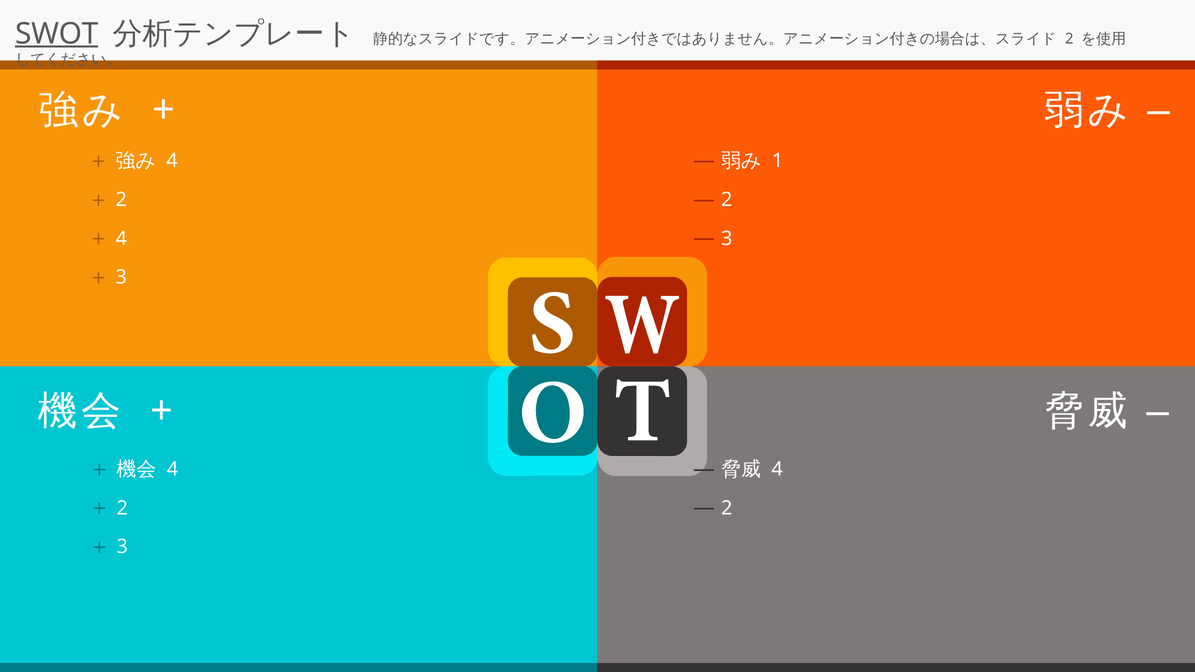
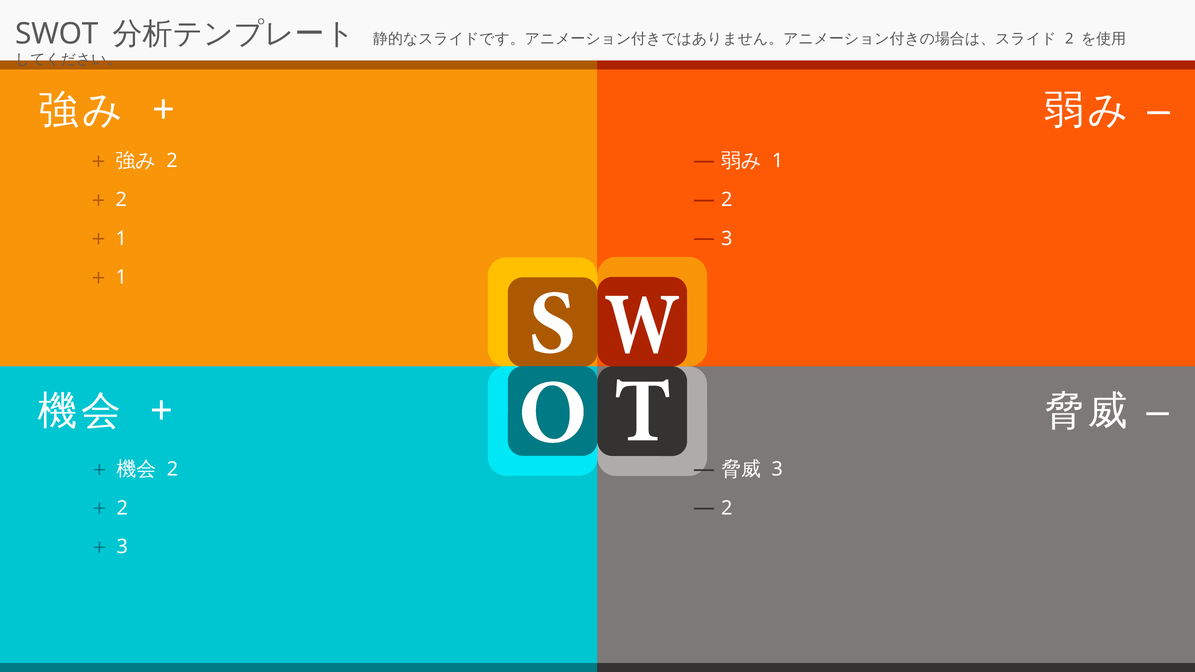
SWOT underline: present -> none (57, 34)
4: 4 -> 2 (172, 161)
4: 4 -> 1 (121, 239)
3: 3 -> 1 (121, 277)
4: 4 -> 2 (173, 469)
4: 4 -> 3 (777, 469)
